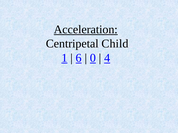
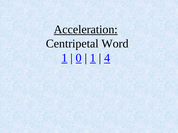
Child: Child -> Word (115, 44)
6: 6 -> 0 (79, 58)
0: 0 -> 1 (93, 58)
